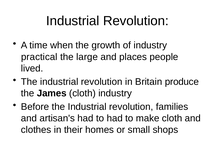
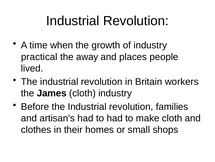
large: large -> away (87, 57)
produce: produce -> workers (182, 81)
